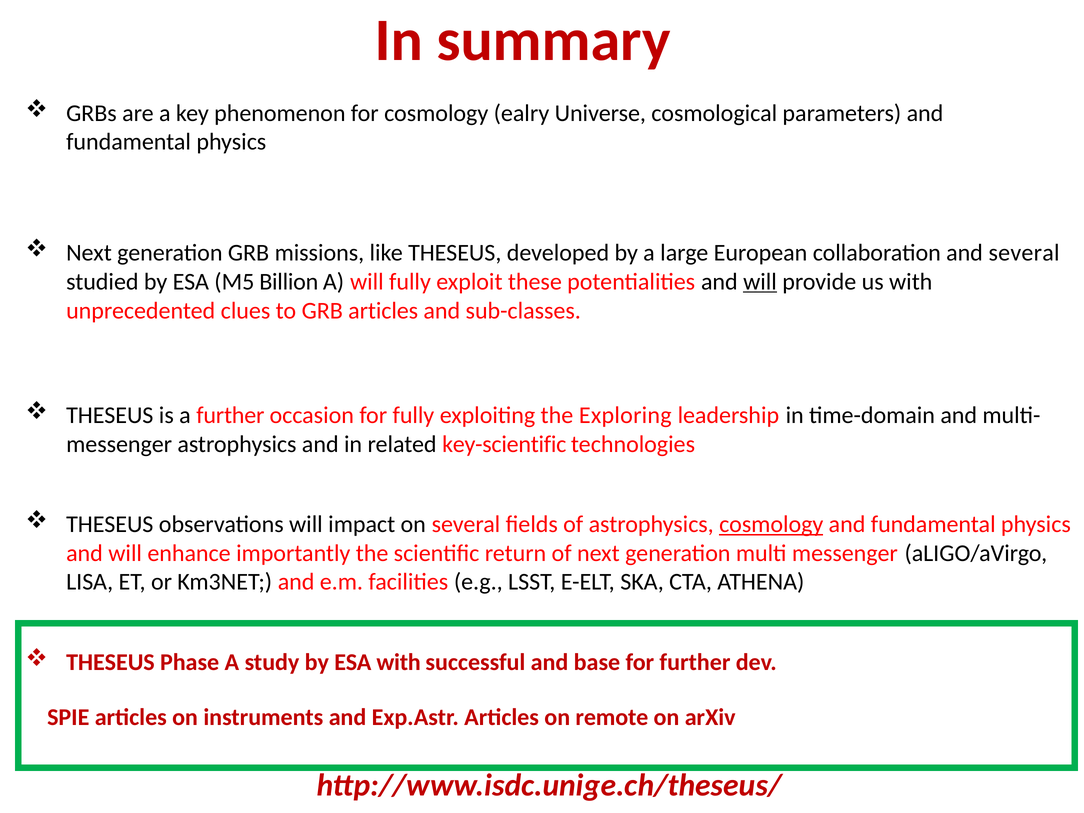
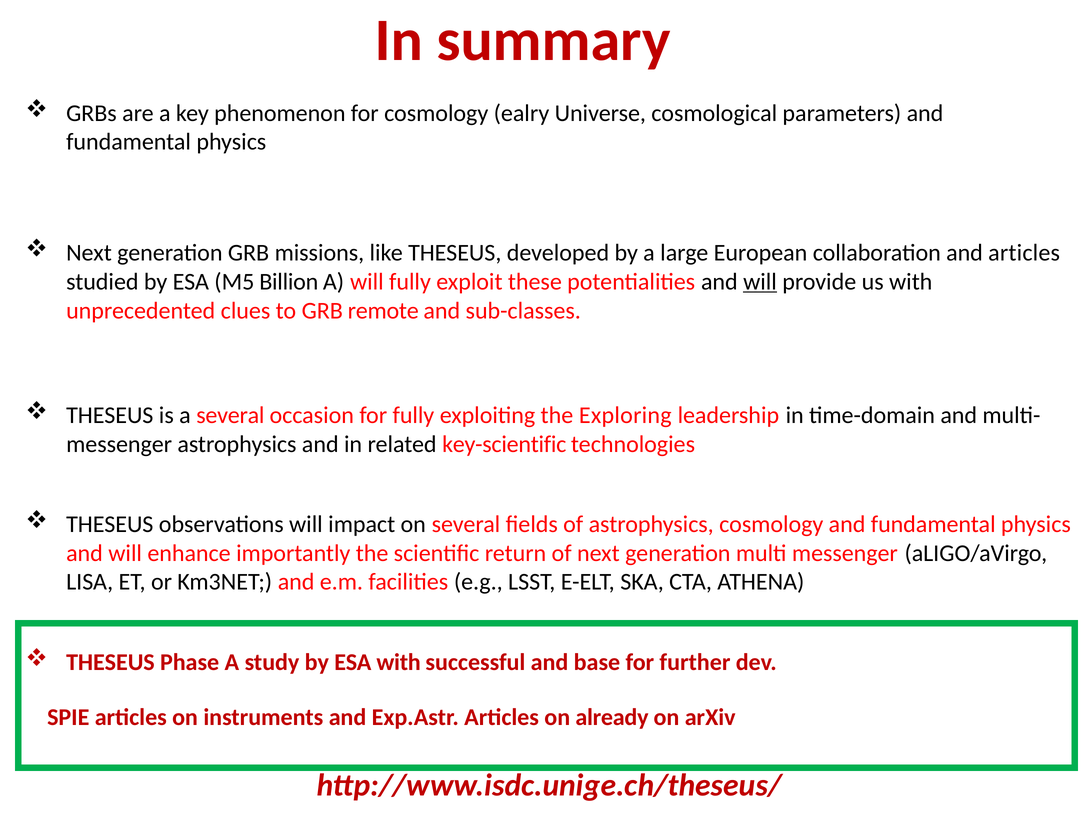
and several: several -> articles (1024, 253)
GRB articles: articles -> remote (383, 311)
a further: further -> several (230, 415)
cosmology underline: present -> none (771, 524)
remote: remote -> already (612, 717)
